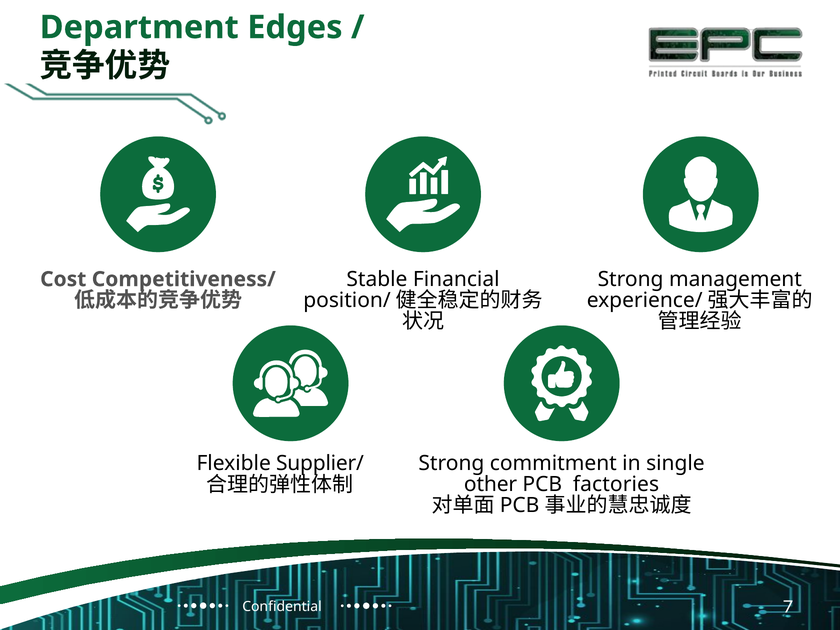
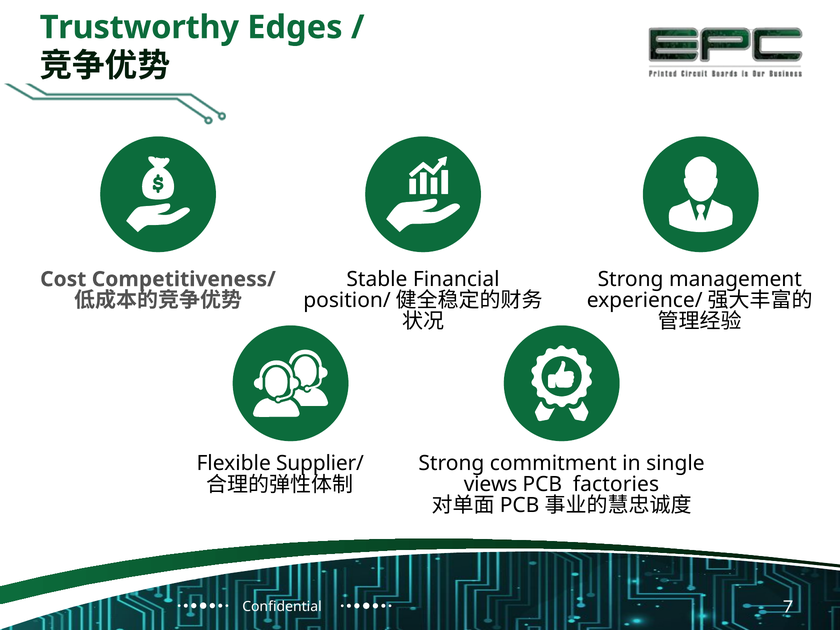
Department: Department -> Trustworthy (139, 27)
other: other -> views (491, 485)
